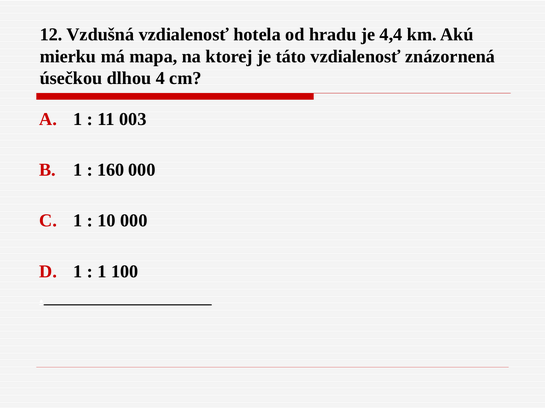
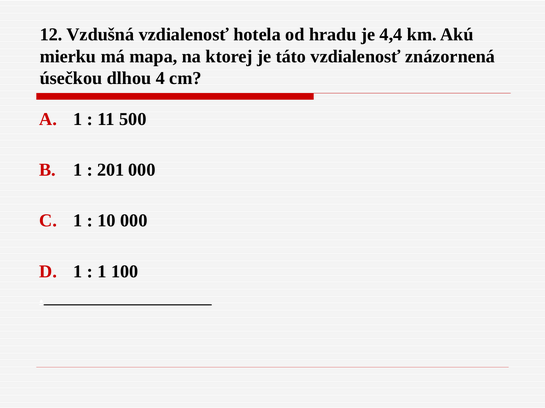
003: 003 -> 500 (133, 119)
160: 160 -> 201 (111, 170)
